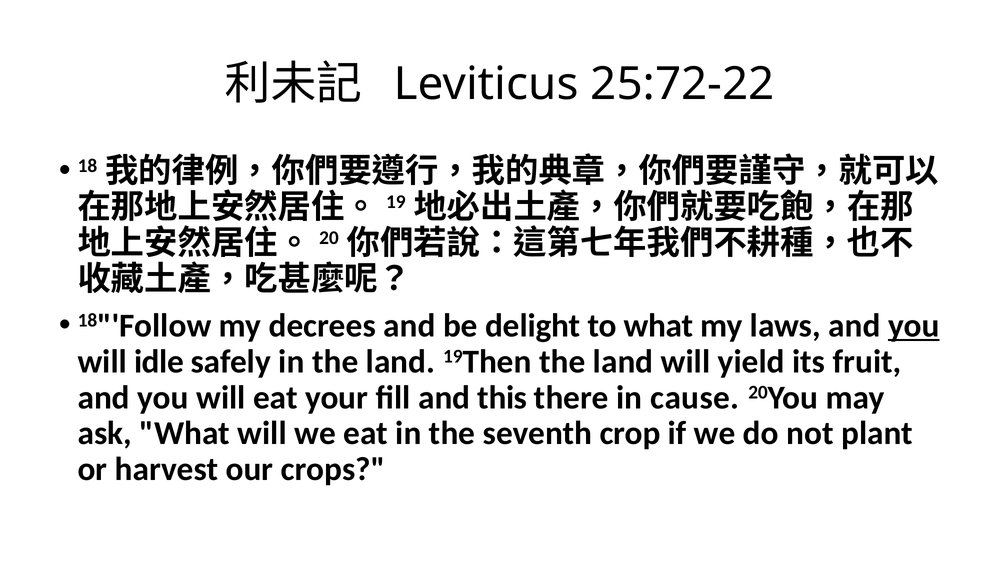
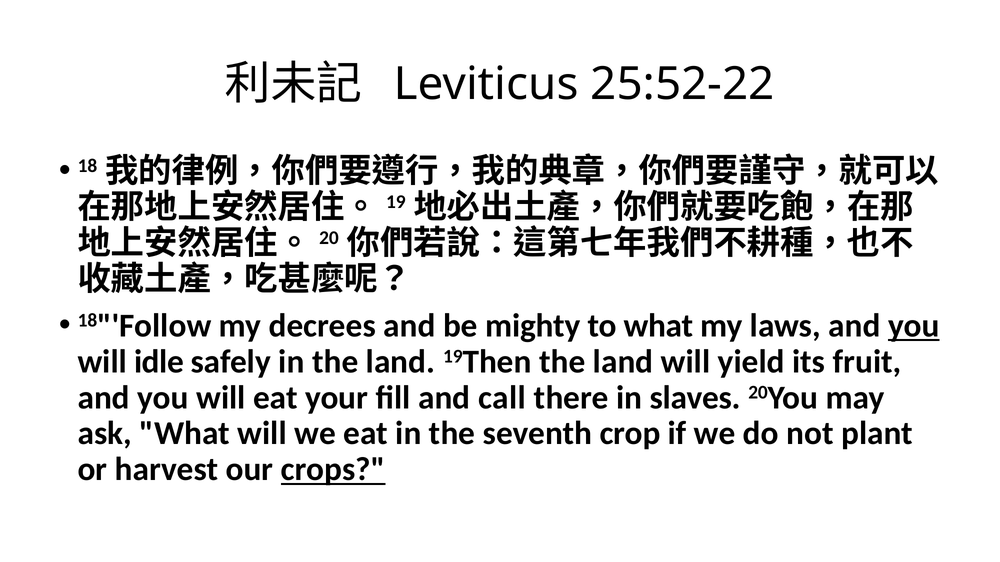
25:72-22: 25:72-22 -> 25:52-22 (682, 84)
delight: delight -> mighty (533, 326)
this: this -> call (502, 398)
cause: cause -> slaves (695, 398)
crops underline: none -> present (333, 470)
